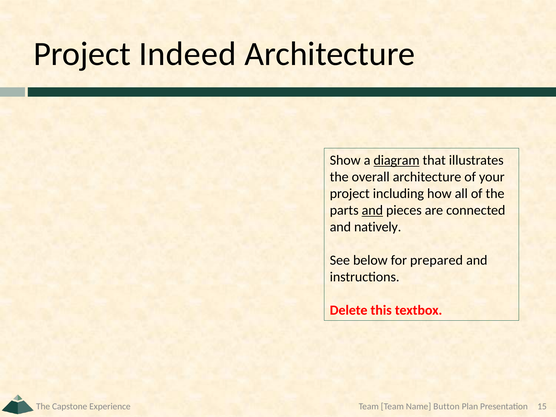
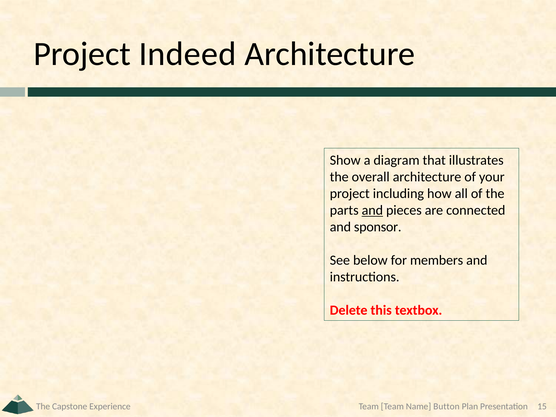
diagram underline: present -> none (397, 160)
natively: natively -> sponsor (378, 227)
prepared: prepared -> members (437, 260)
